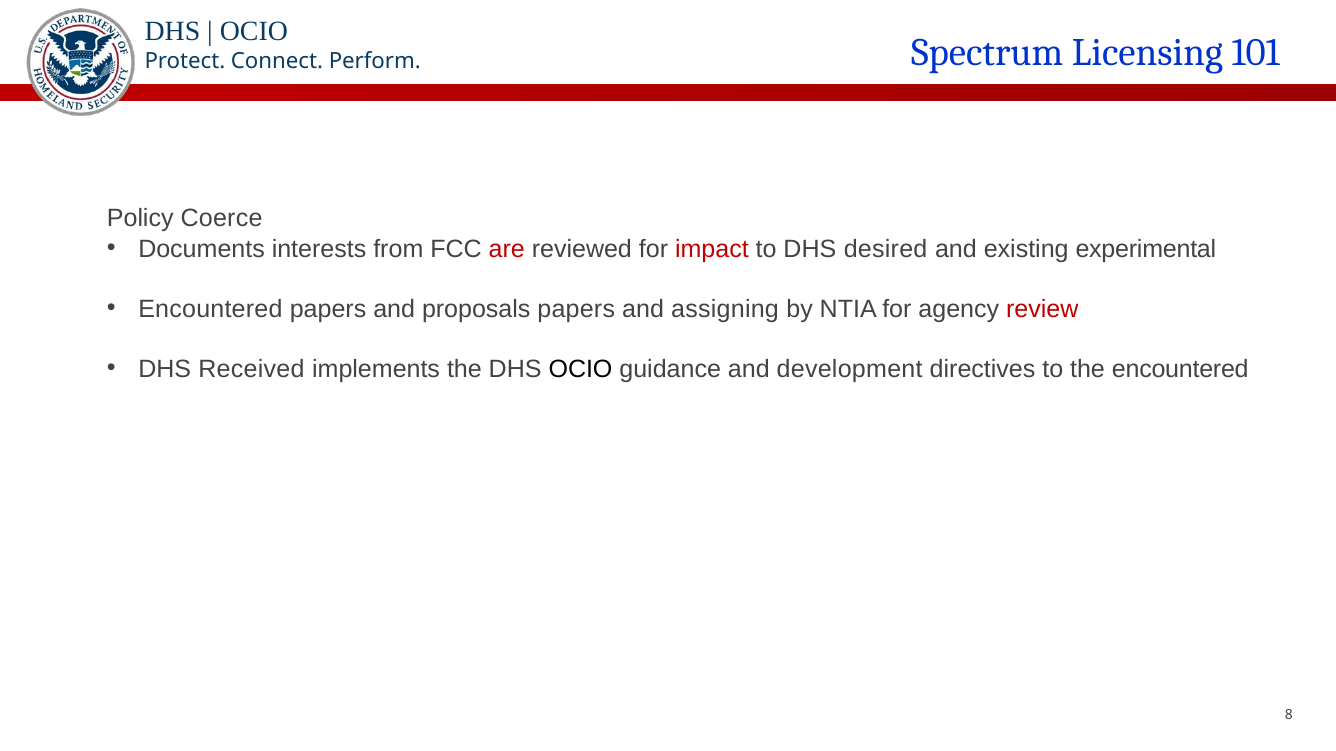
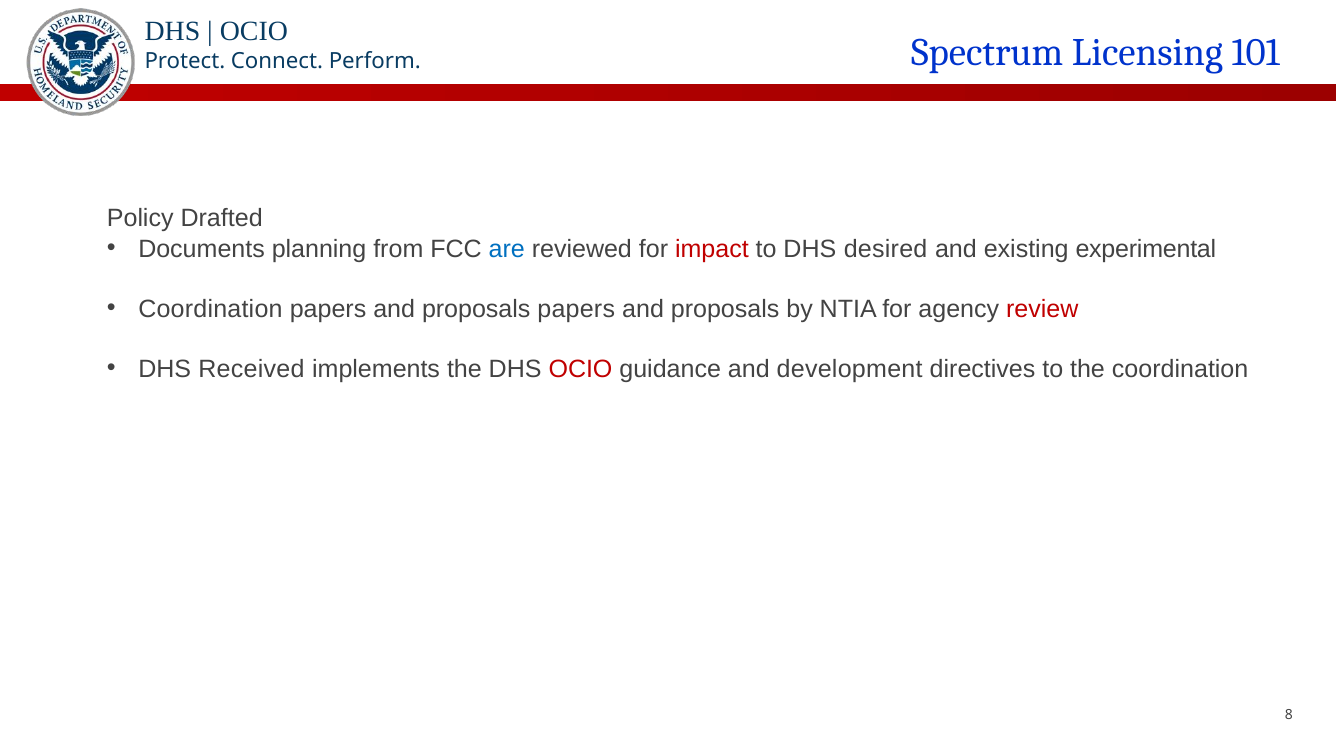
Coerce: Coerce -> Drafted (222, 219)
interests: interests -> planning (319, 249)
are colour: red -> blue (507, 249)
Encountered: Encountered -> Coordination (210, 309)
assigning: assigning -> proposals (725, 309)
OCIO colour: black -> red (581, 369)
the encountered: encountered -> coordination (1180, 369)
